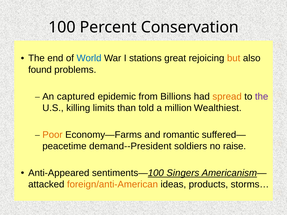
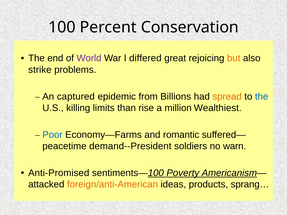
World colour: blue -> purple (89, 58)
stations: stations -> differed (145, 58)
found: found -> strike (40, 70)
the colour: purple -> blue (262, 97)
told: told -> rise (146, 108)
Poor colour: orange -> blue (52, 135)
raise: raise -> warn (235, 146)
Anti-Appeared: Anti-Appeared -> Anti-Promised (59, 173)
Singers: Singers -> Poverty (183, 173)
storms…: storms… -> sprang… (250, 185)
